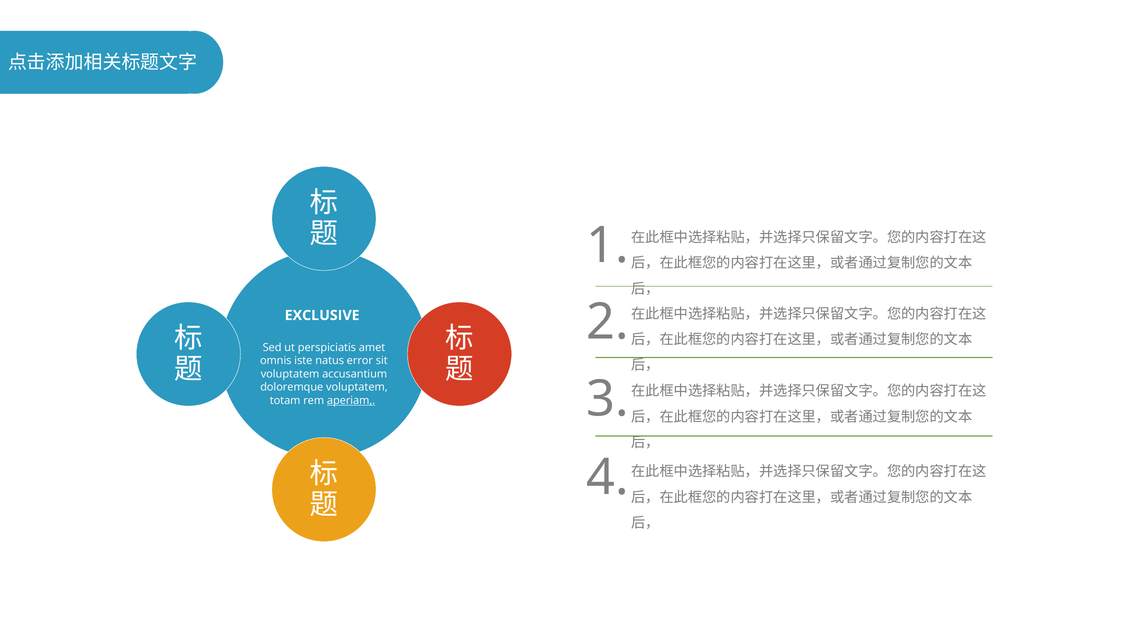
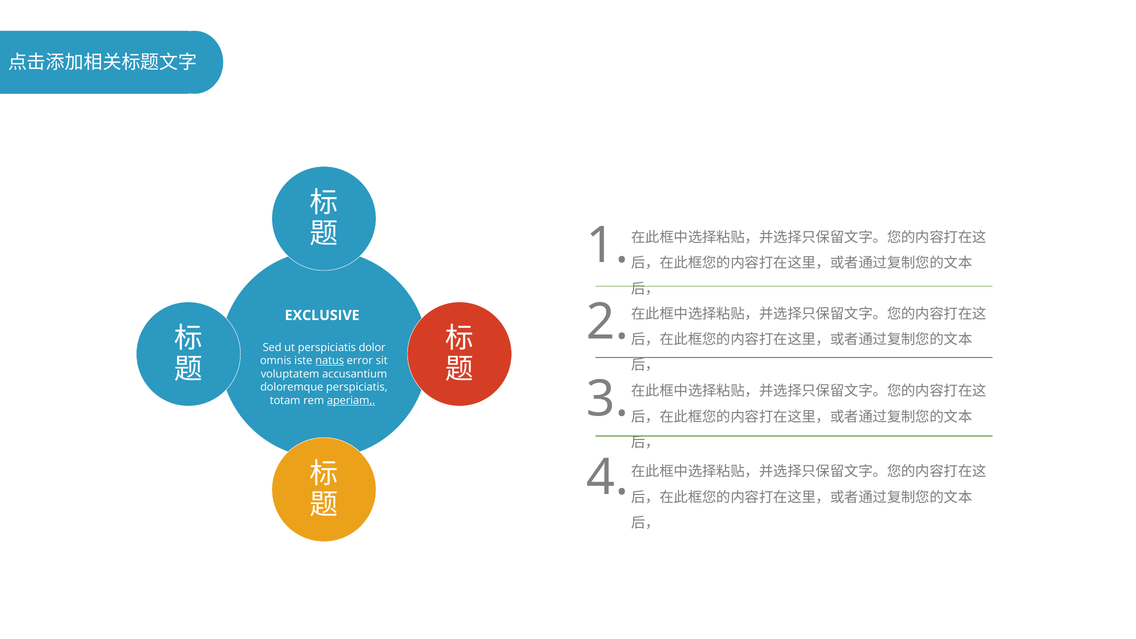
amet: amet -> dolor (372, 347)
natus underline: none -> present (330, 361)
doloremque voluptatem: voluptatem -> perspiciatis (357, 387)
